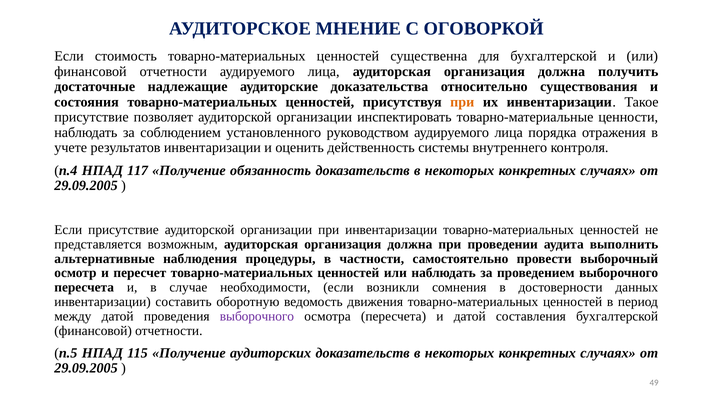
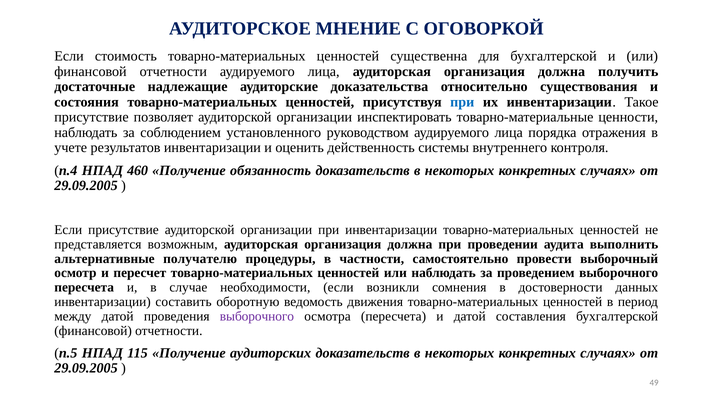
при colour: orange -> blue (462, 102)
117: 117 -> 460 (138, 170)
наблюдения: наблюдения -> получателю (200, 259)
